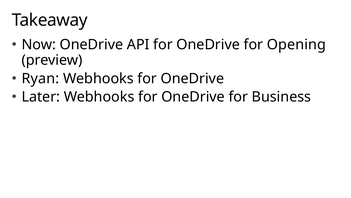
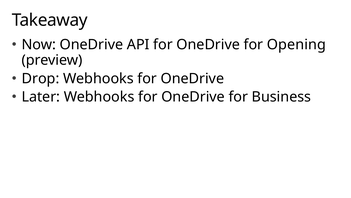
Ryan: Ryan -> Drop (40, 78)
